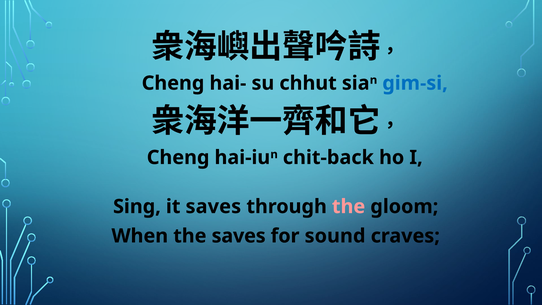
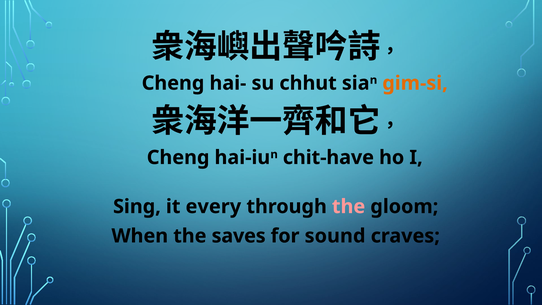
gim-si colour: blue -> orange (415, 83)
chit-back: chit-back -> chit-have (328, 157)
it saves: saves -> every (213, 206)
